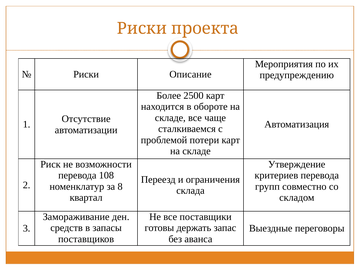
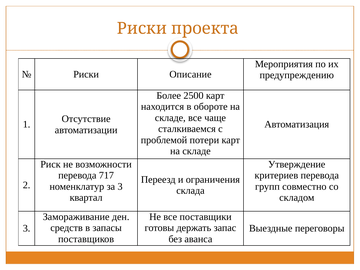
108: 108 -> 717 (106, 175)
за 8: 8 -> 3 (120, 187)
